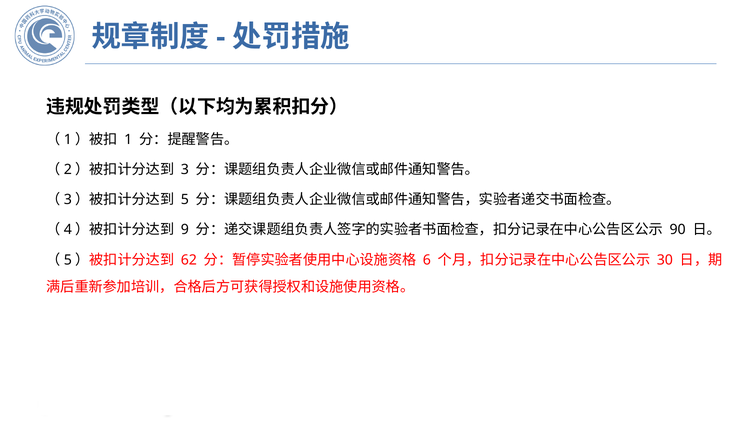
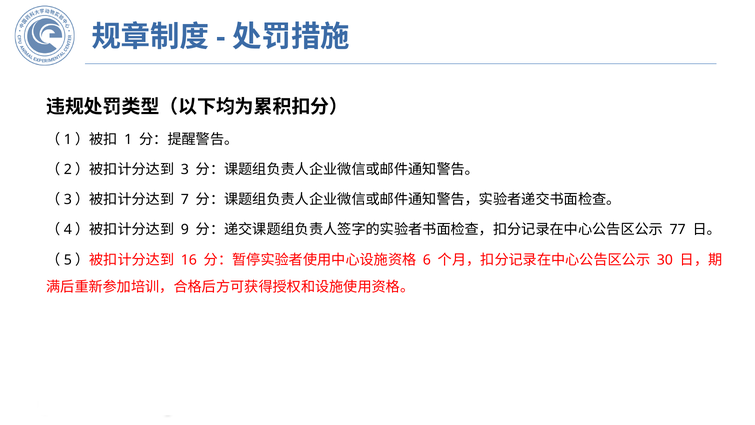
5: 5 -> 7 (185, 200)
90: 90 -> 77 (678, 230)
62: 62 -> 16 (189, 260)
